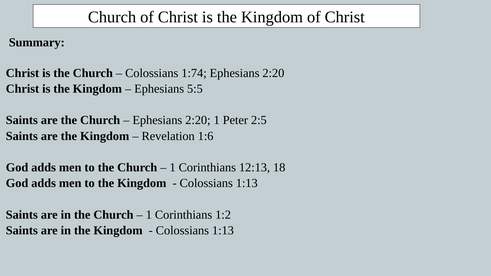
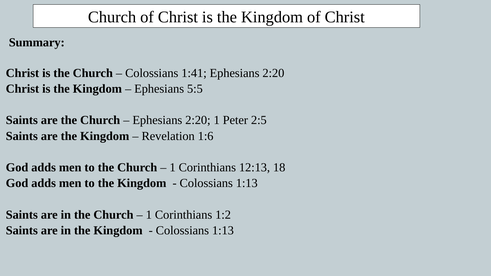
1:74: 1:74 -> 1:41 (194, 73)
